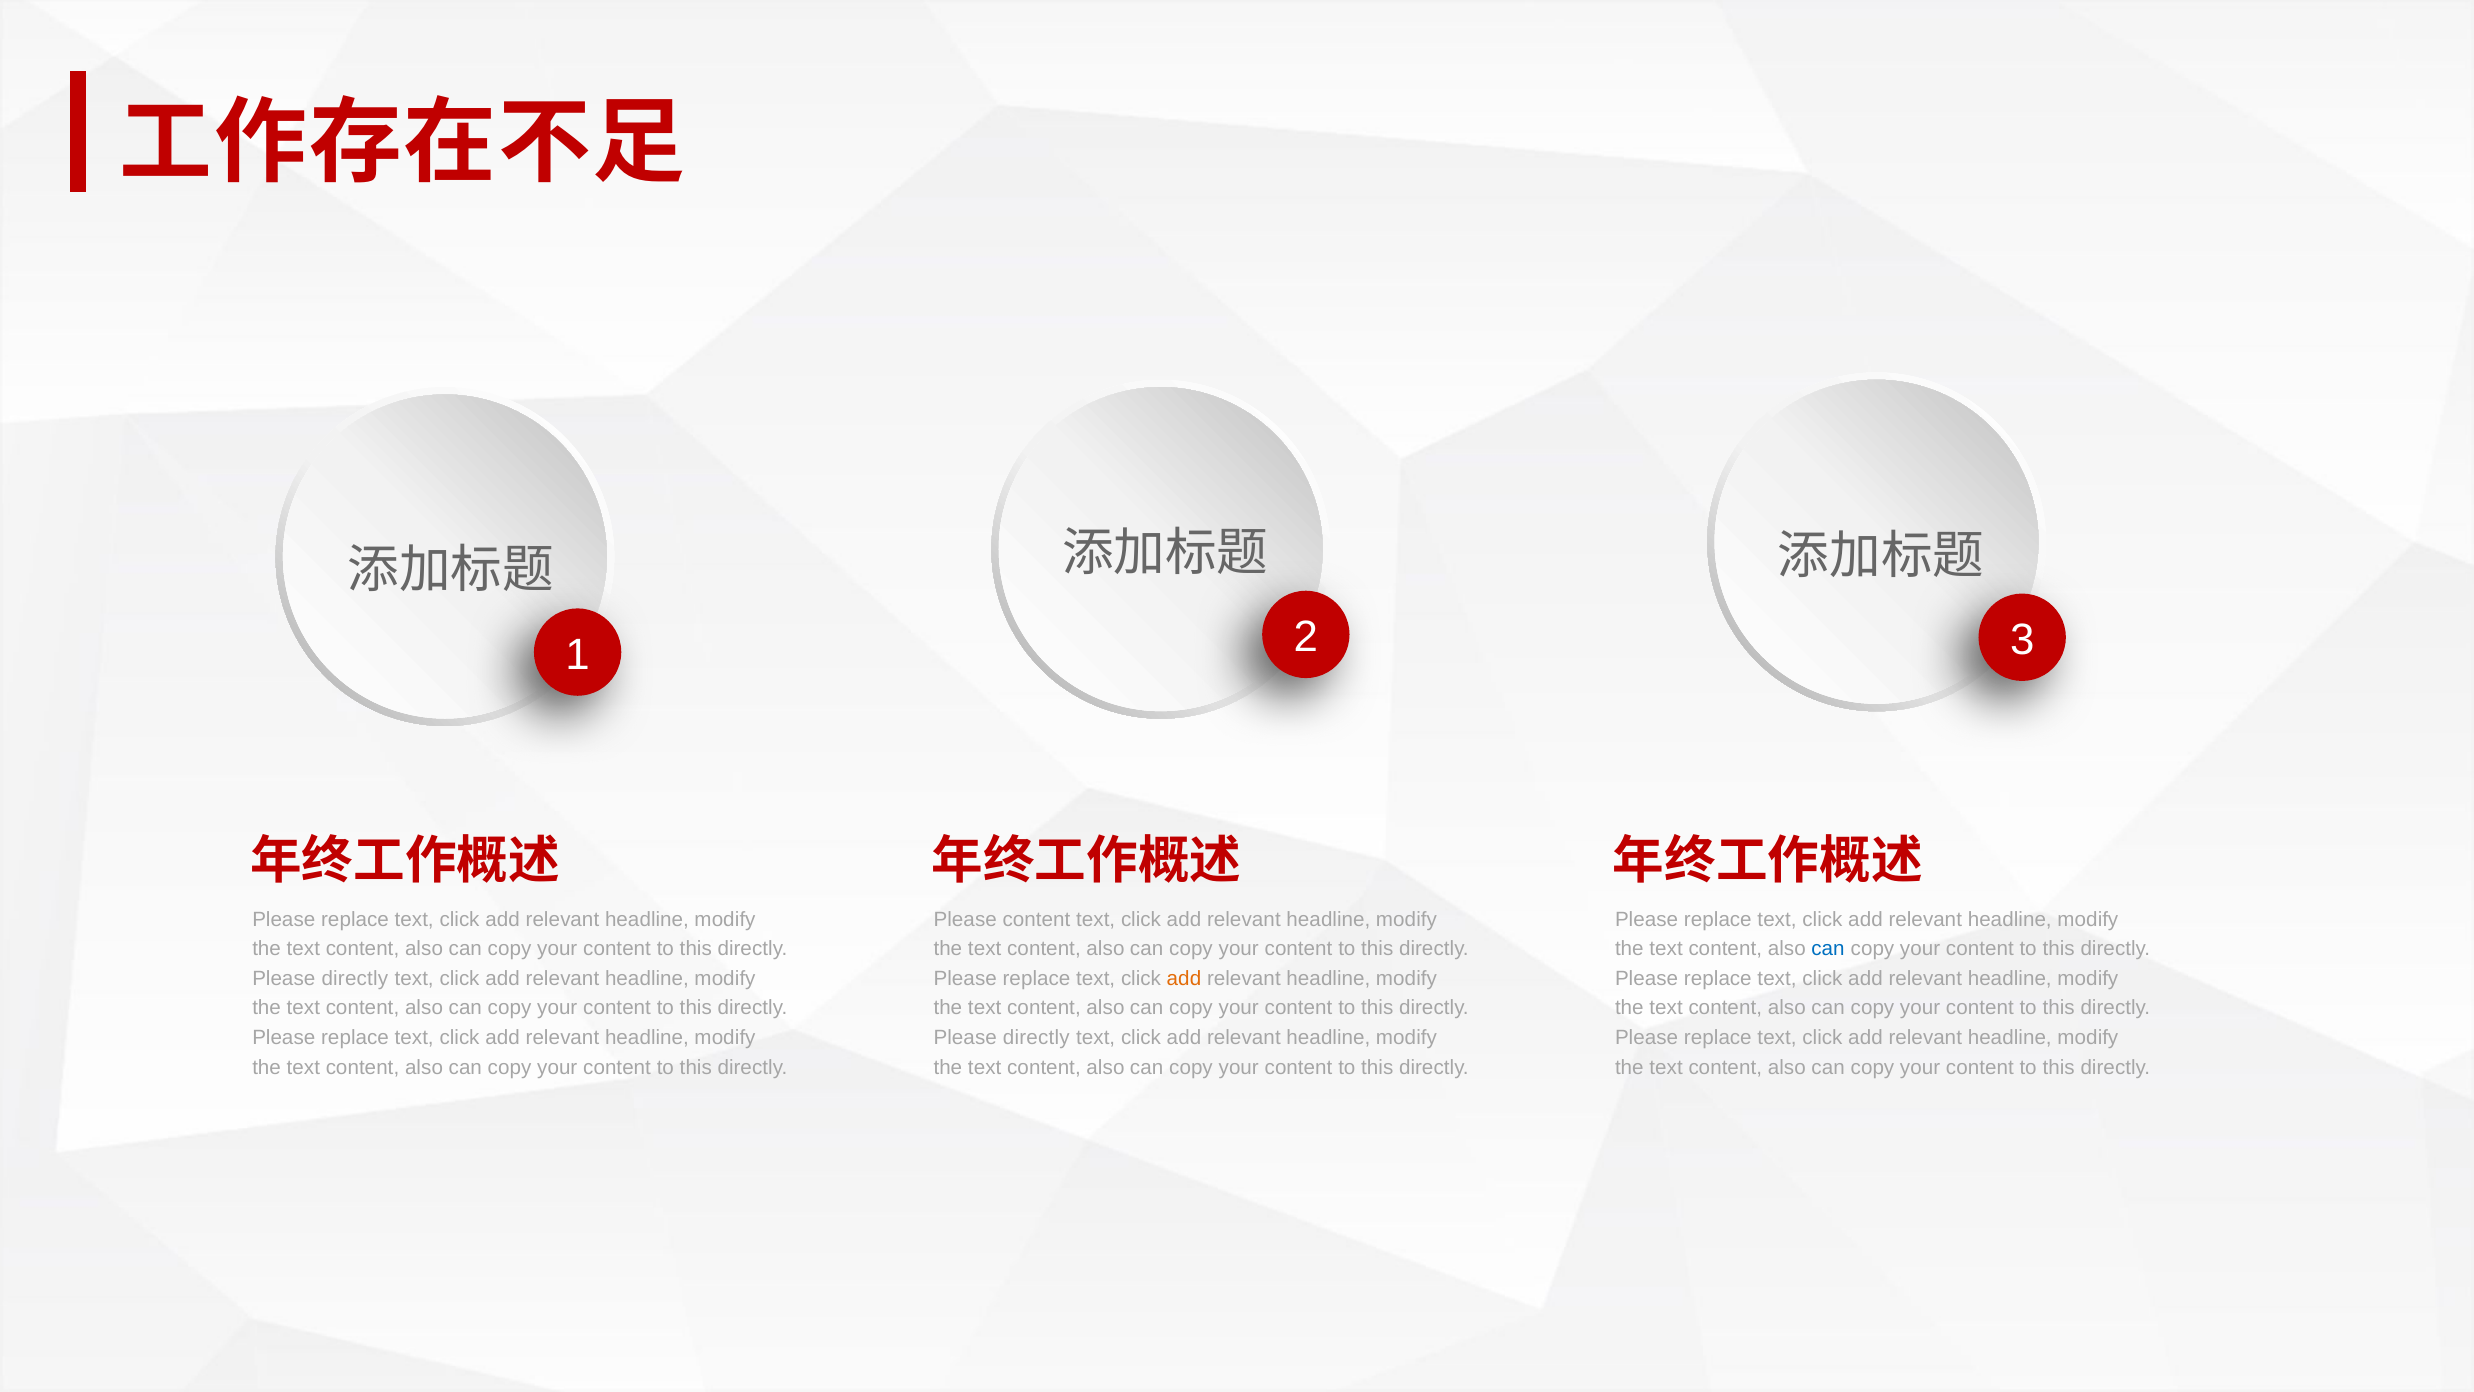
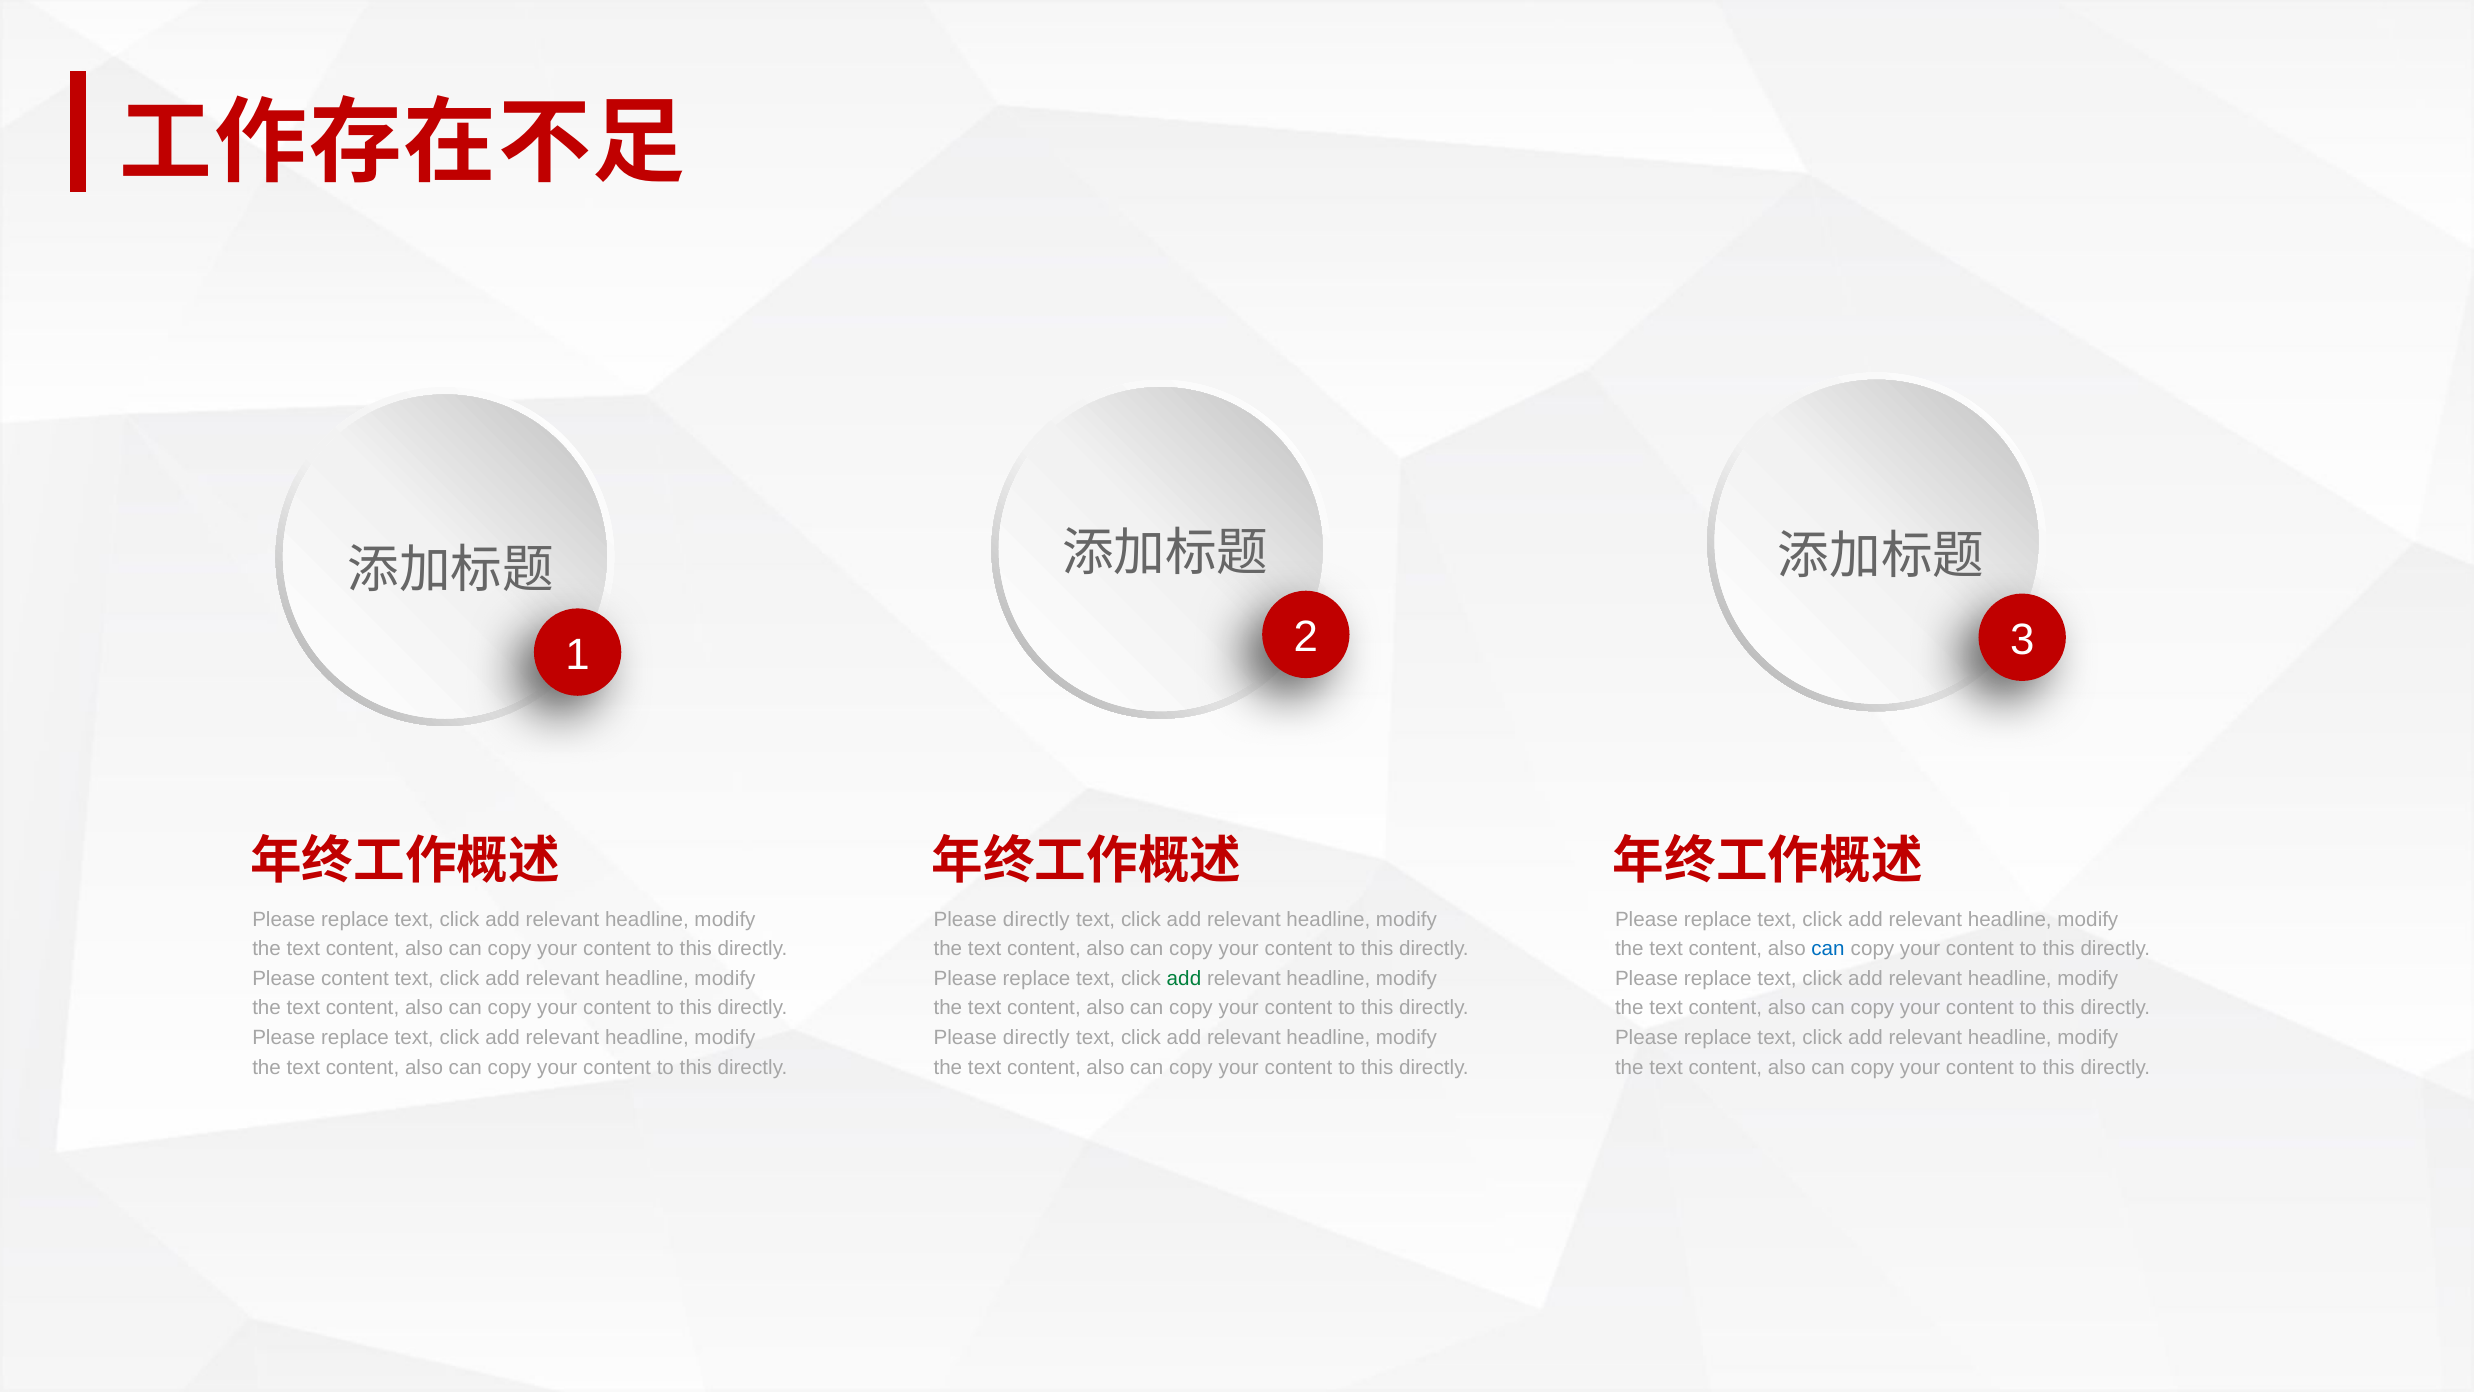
content: content -> directly (1036, 919)
directly: directly -> content (355, 978)
add colour: orange -> green (1184, 978)
